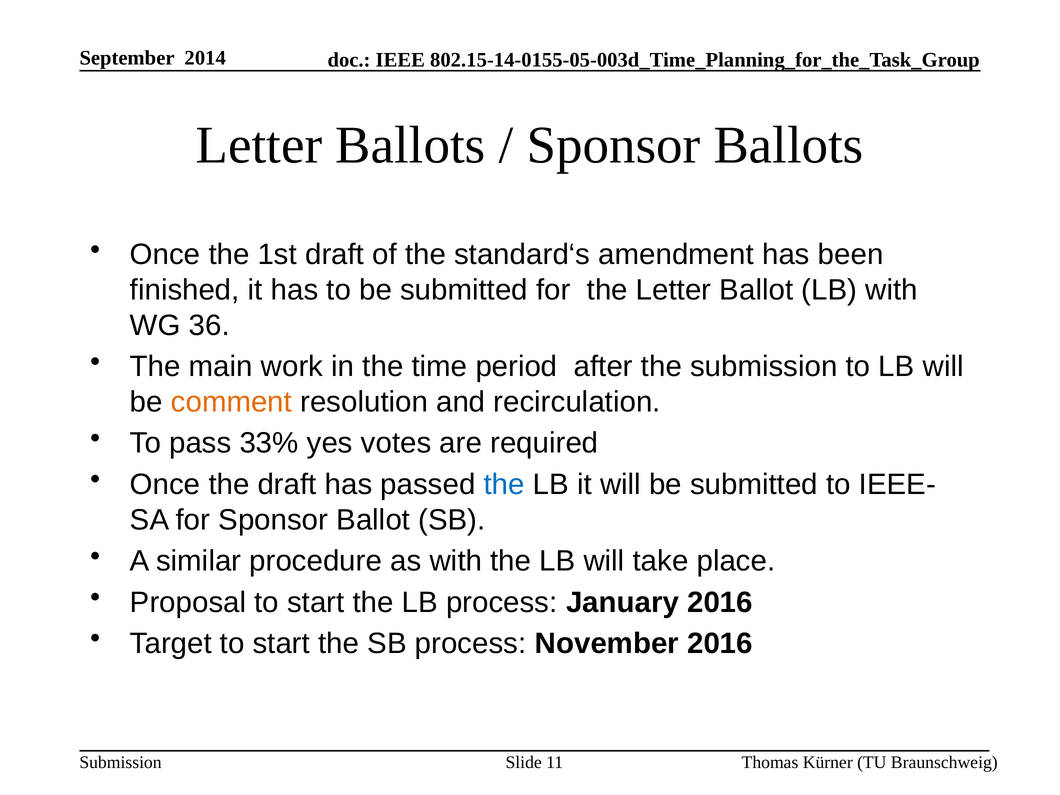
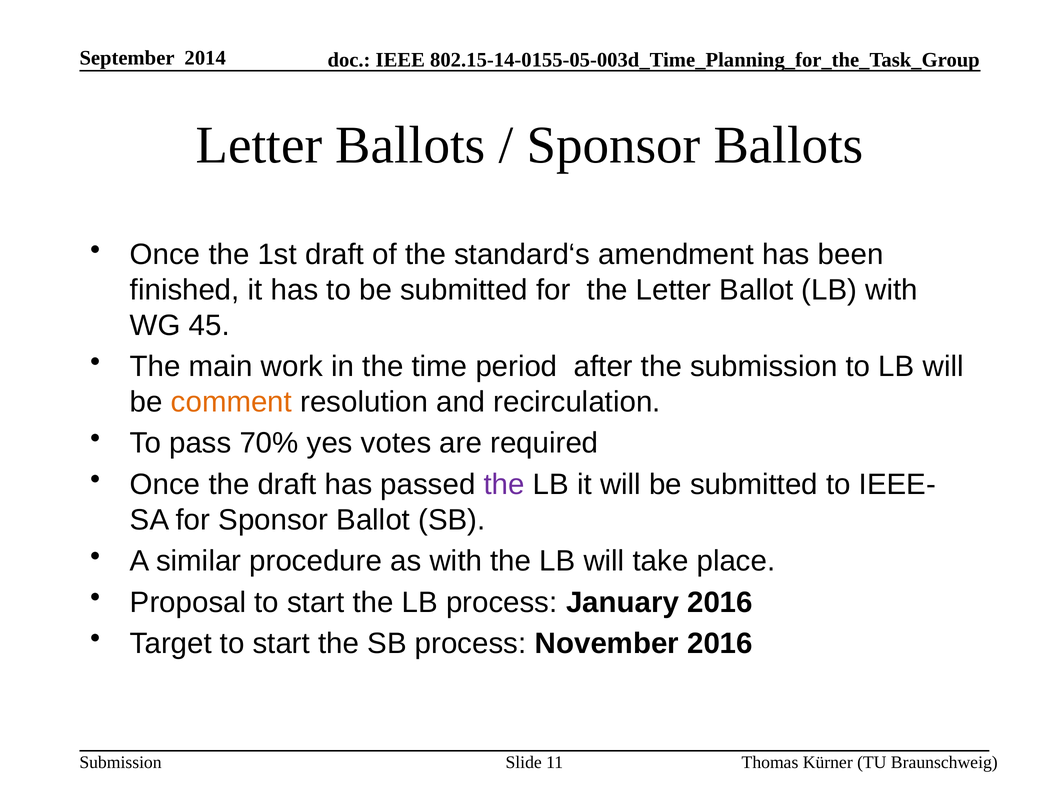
36: 36 -> 45 (209, 325)
33%: 33% -> 70% (269, 443)
the colour: blue -> purple (504, 484)
